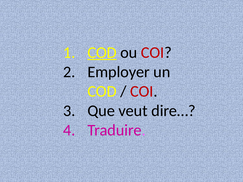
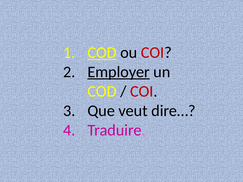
Employer underline: none -> present (119, 72)
